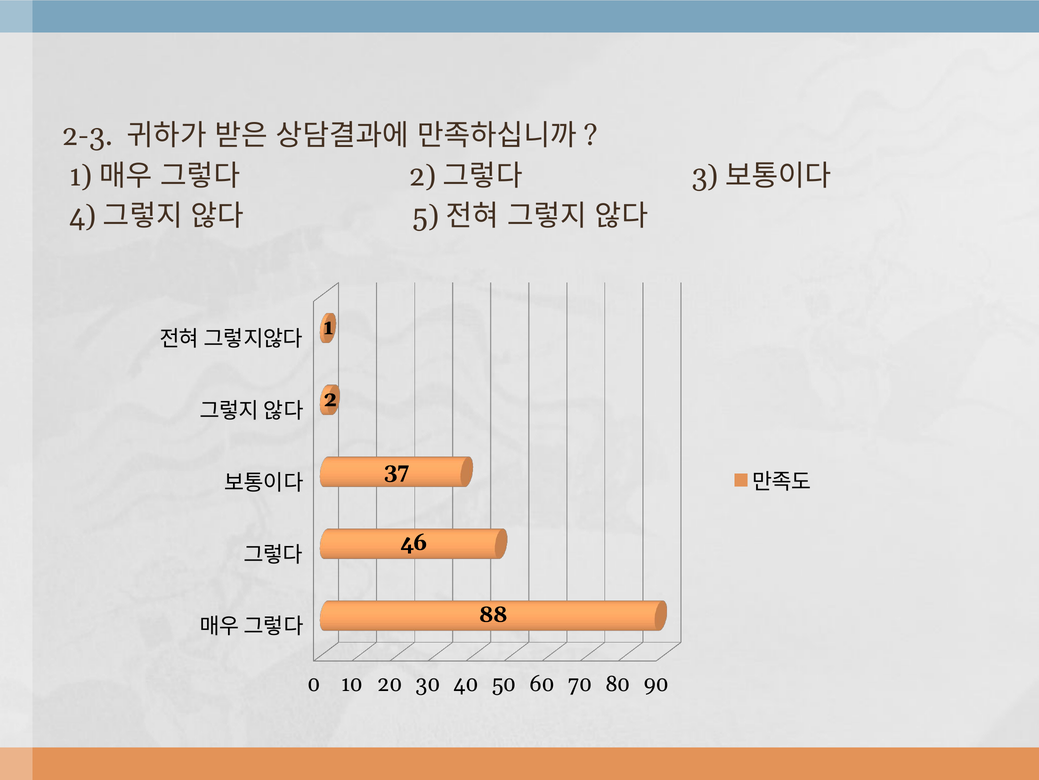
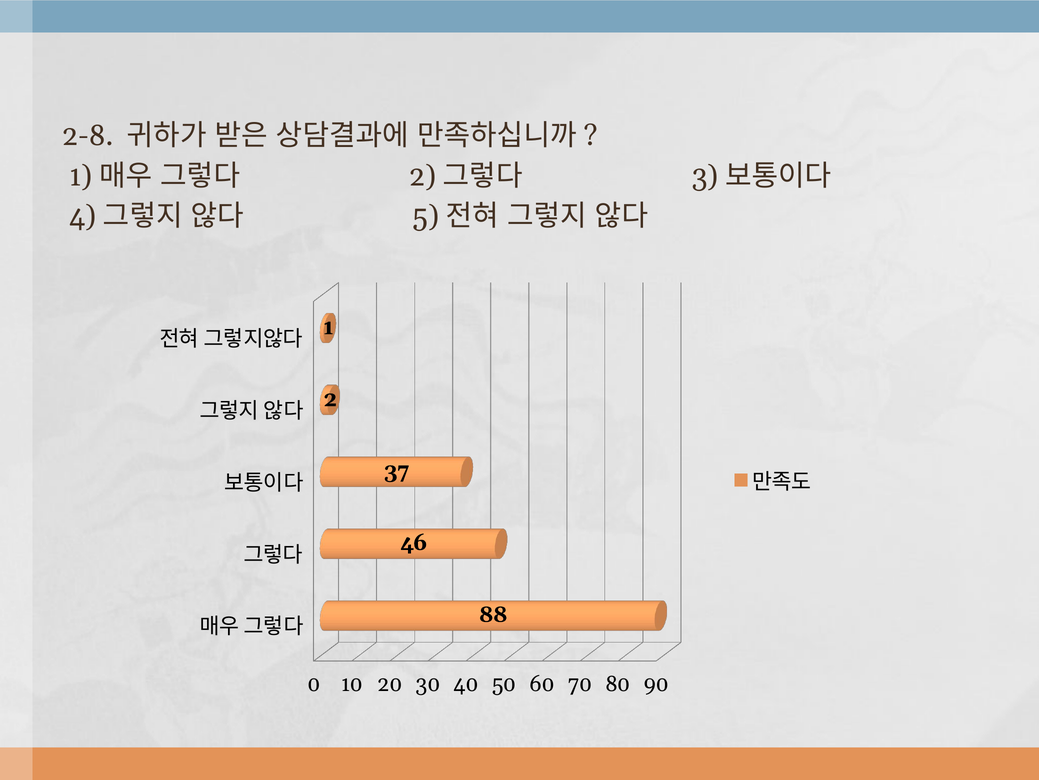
2-3: 2-3 -> 2-8 (88, 135)
